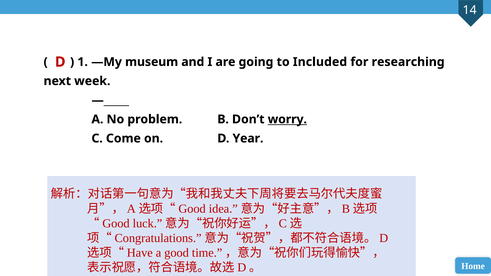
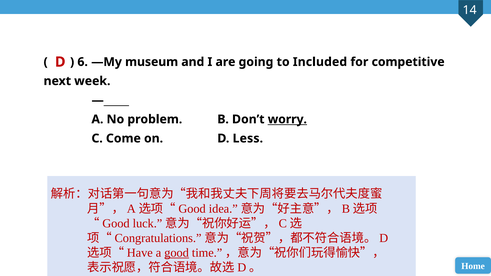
1: 1 -> 6 (83, 62)
researching: researching -> competitive (408, 62)
Year: Year -> Less (248, 138)
good underline: none -> present (177, 253)
